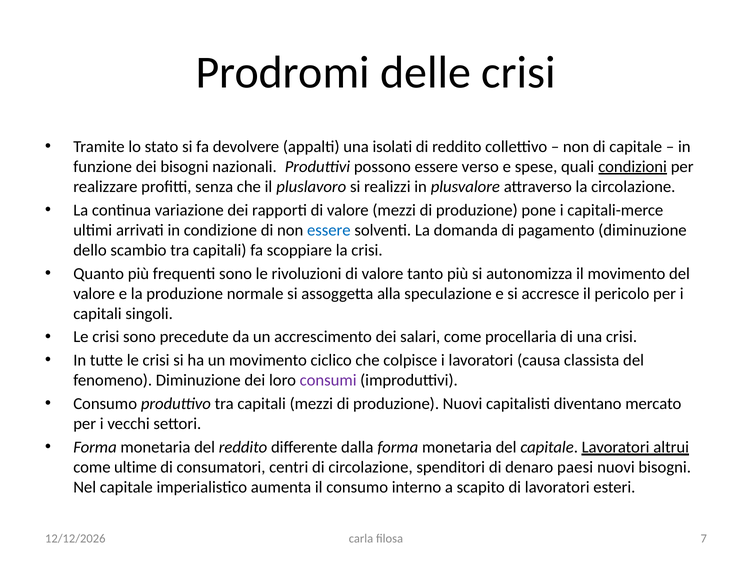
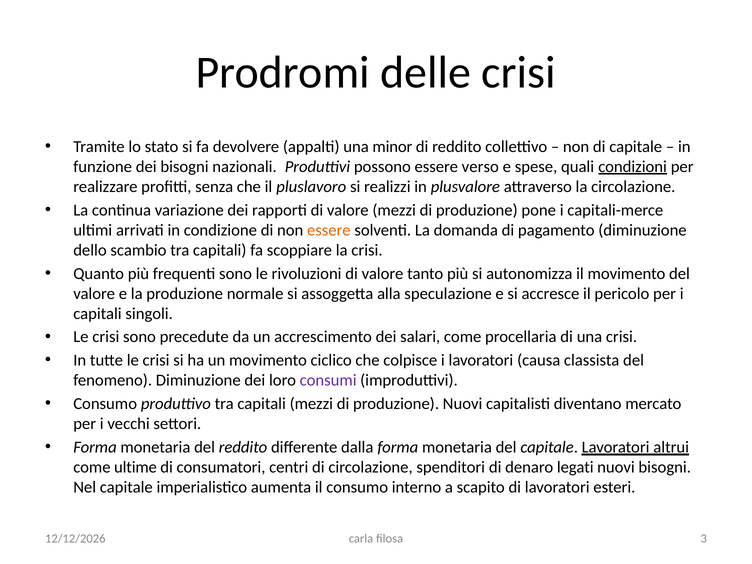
isolati: isolati -> minor (392, 147)
essere colour: blue -> orange (329, 230)
paesi: paesi -> legati (575, 467)
7: 7 -> 3 (704, 538)
